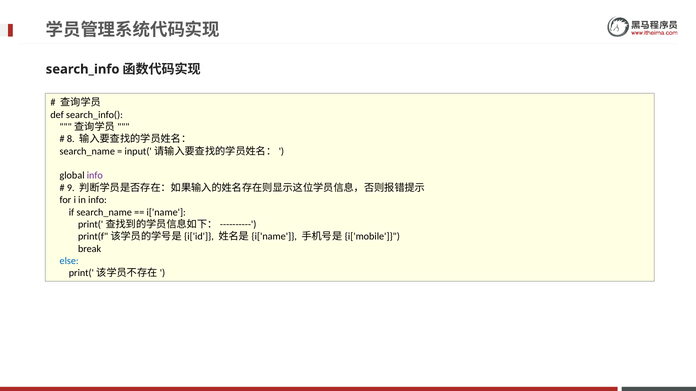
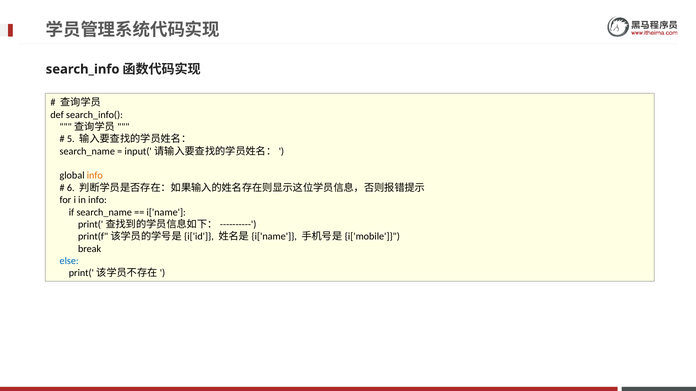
8: 8 -> 5 (71, 139)
info colour: purple -> orange (95, 176)
9: 9 -> 6 (71, 188)
